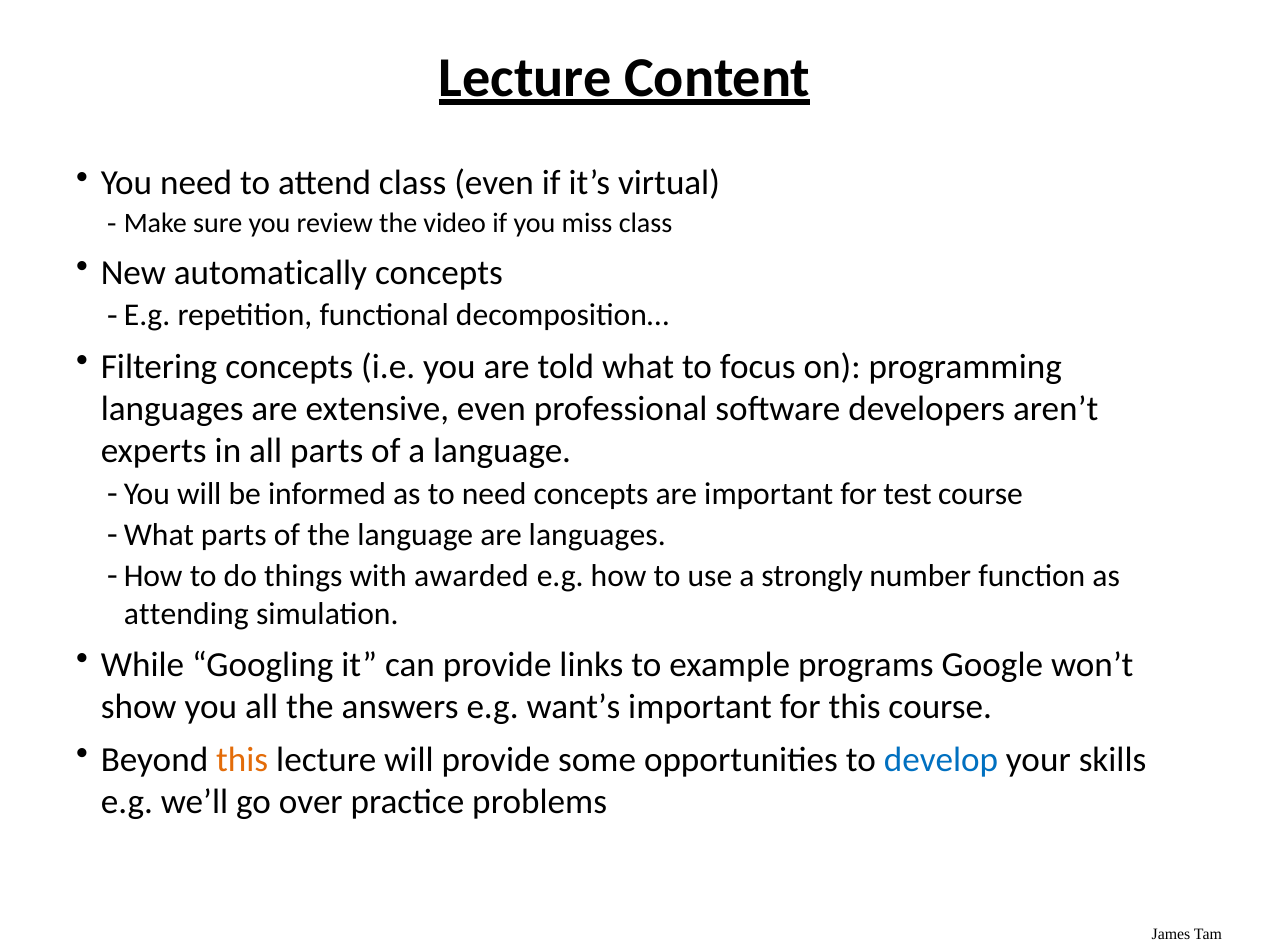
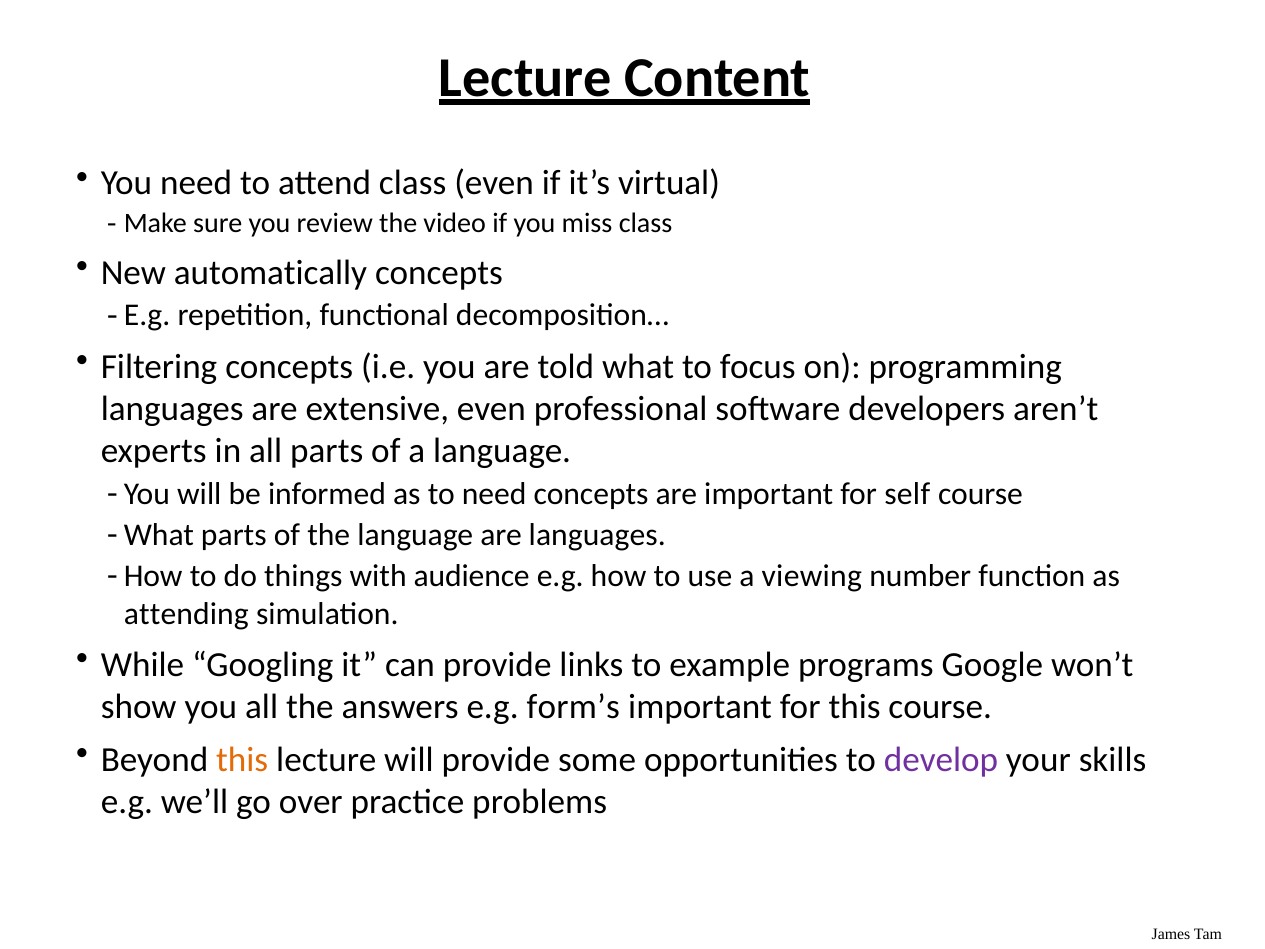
test: test -> self (907, 494)
awarded: awarded -> audience (472, 576)
strongly: strongly -> viewing (812, 576)
want’s: want’s -> form’s (573, 707)
develop colour: blue -> purple (941, 760)
